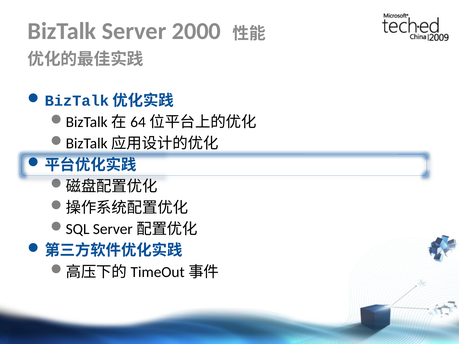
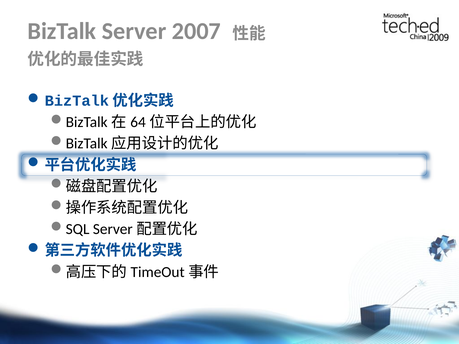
2000: 2000 -> 2007 (196, 31)
